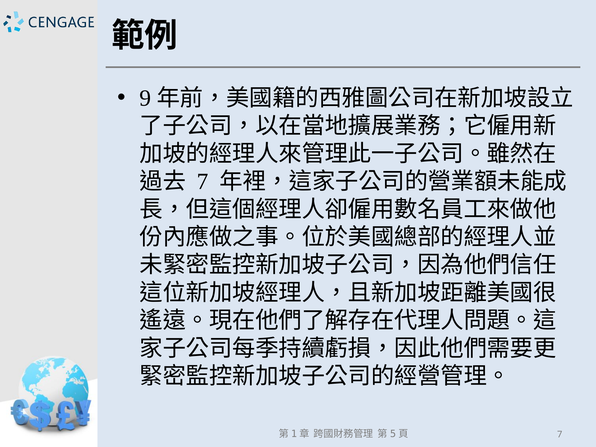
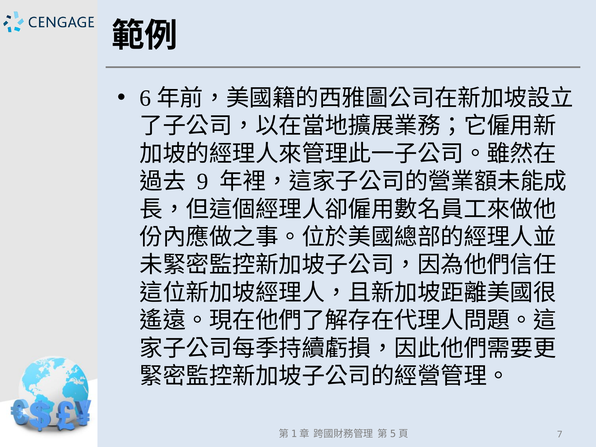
9: 9 -> 6 (145, 98)
7: 7 -> 9 (202, 182)
